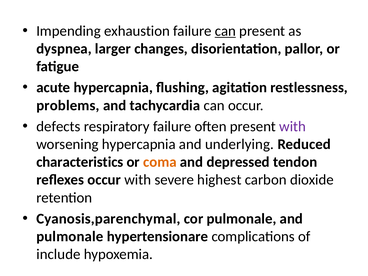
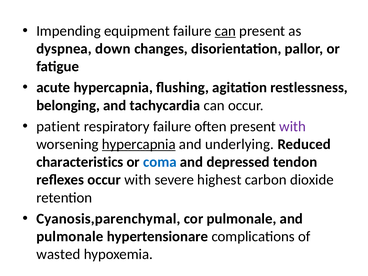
exhaustion: exhaustion -> equipment (137, 31)
larger: larger -> down (113, 49)
problems: problems -> belonging (68, 105)
defects: defects -> patient (58, 126)
hypercapnia underline: none -> present (139, 144)
coma colour: orange -> blue (160, 162)
include: include -> wasted (58, 254)
